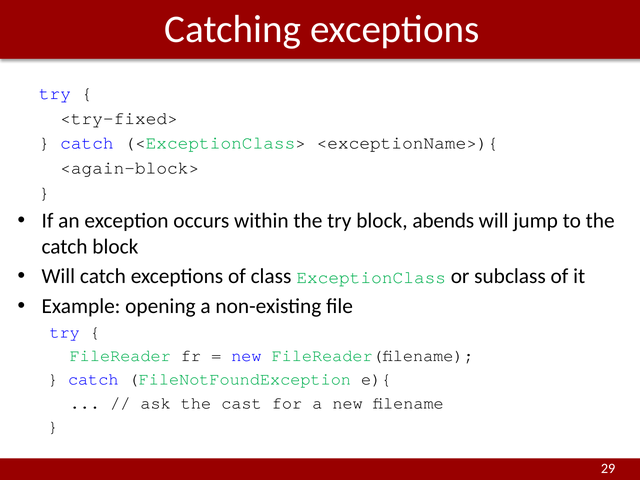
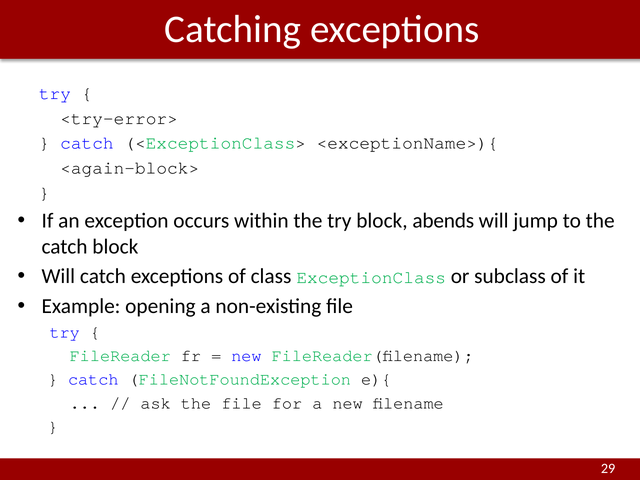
<try-fixed>: <try-fixed> -> <try-error> (119, 118)
the cast: cast -> file (242, 403)
